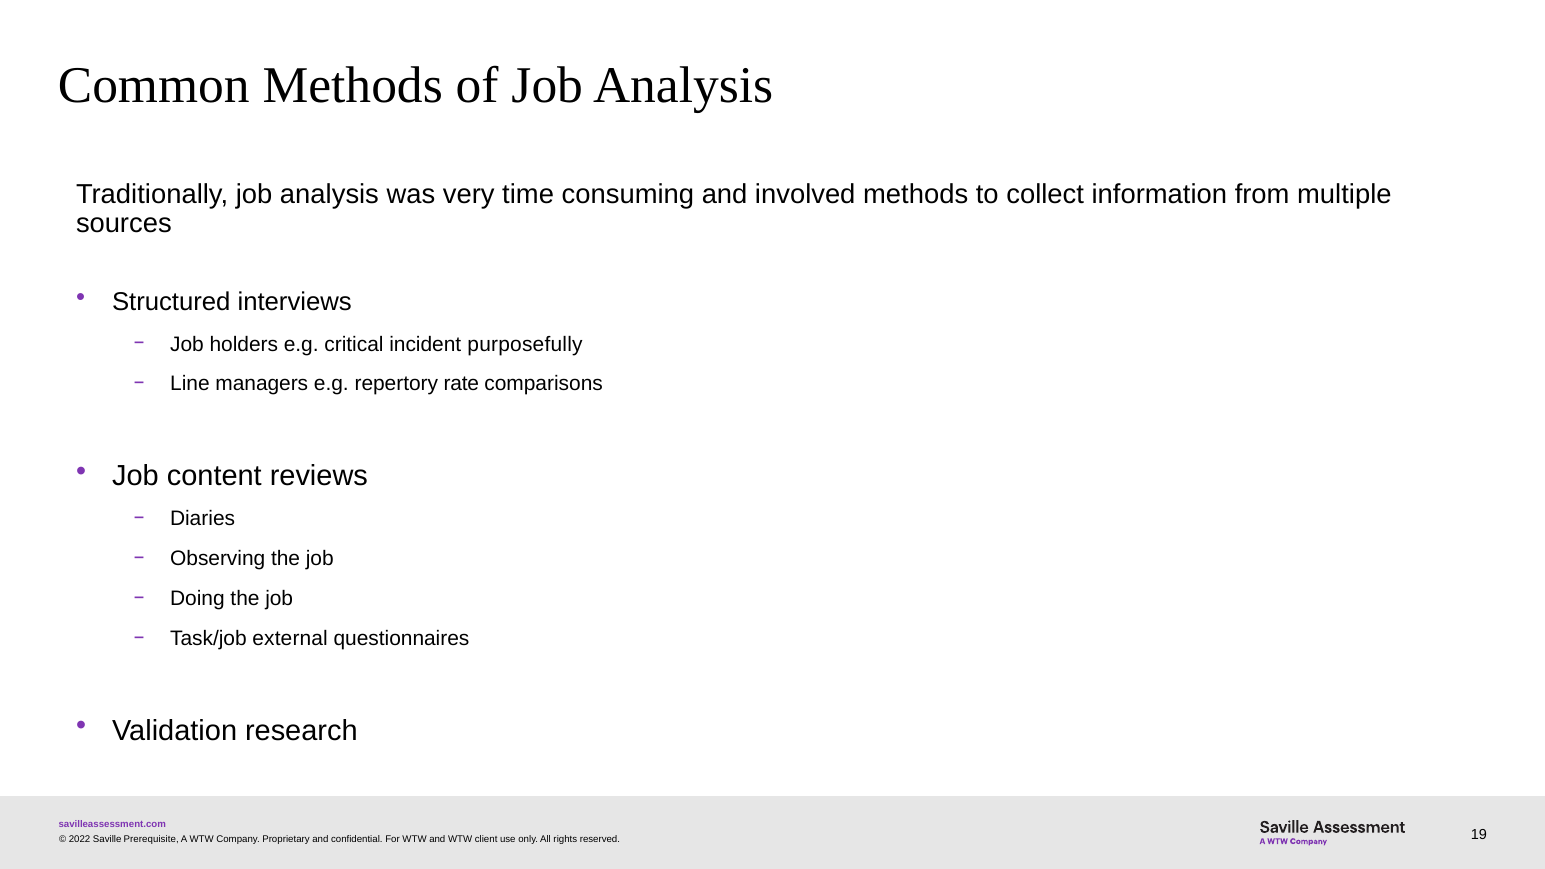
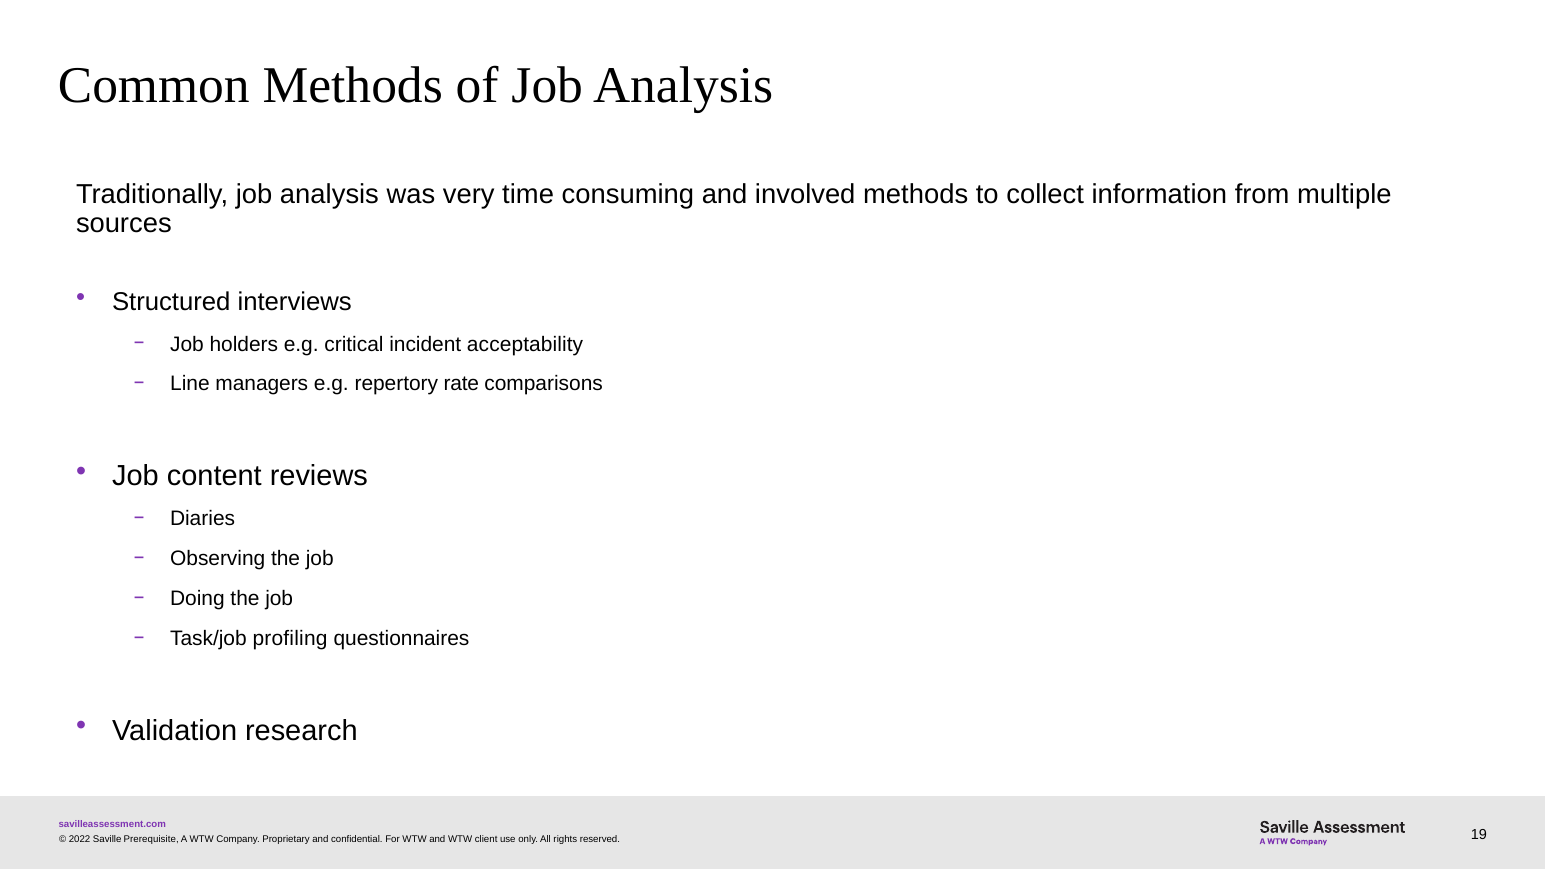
purposefully: purposefully -> acceptability (525, 344)
external: external -> profiling (290, 639)
